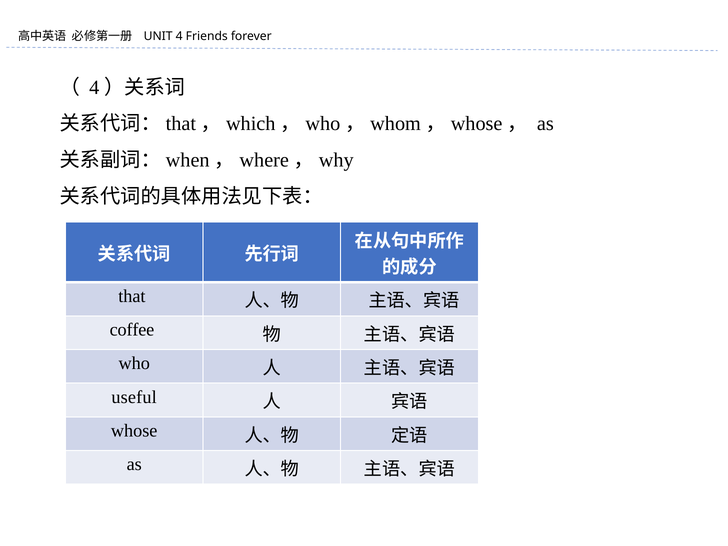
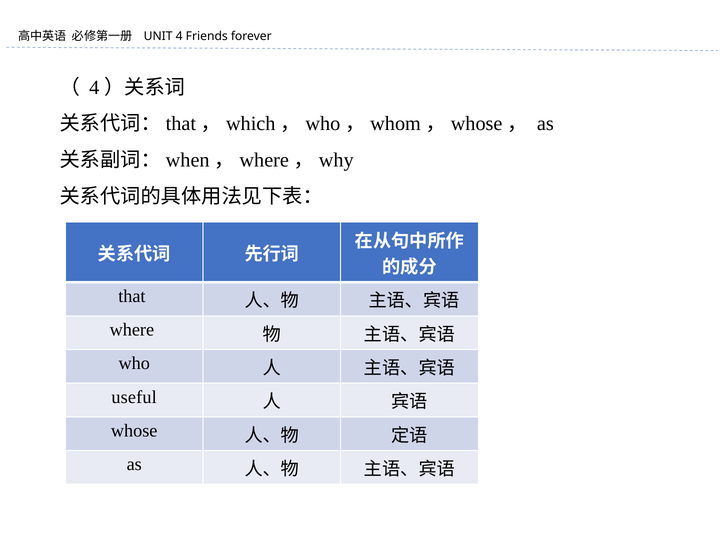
coffee: coffee -> where (132, 330)
